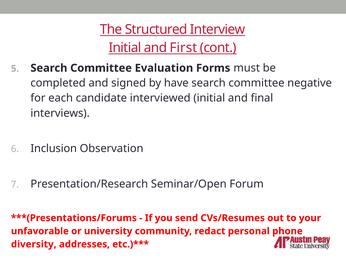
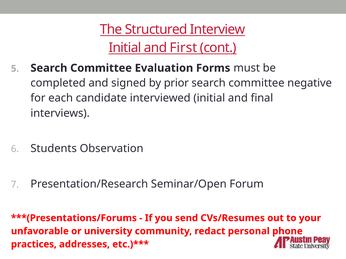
have: have -> prior (176, 83)
Inclusion: Inclusion -> Students (54, 149)
diversity: diversity -> practices (34, 245)
